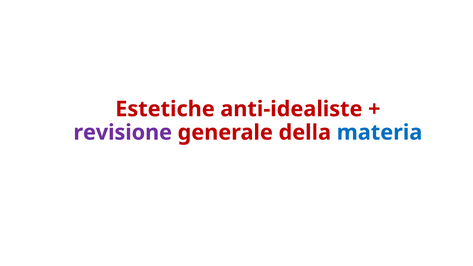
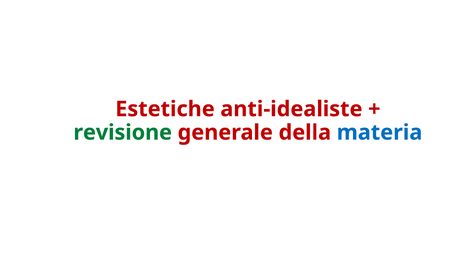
revisione colour: purple -> green (123, 133)
